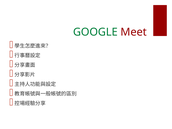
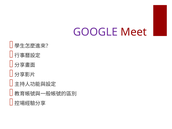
GOOGLE colour: green -> purple (95, 32)
